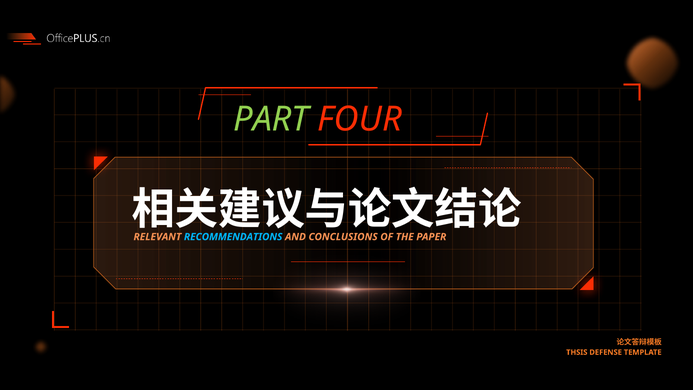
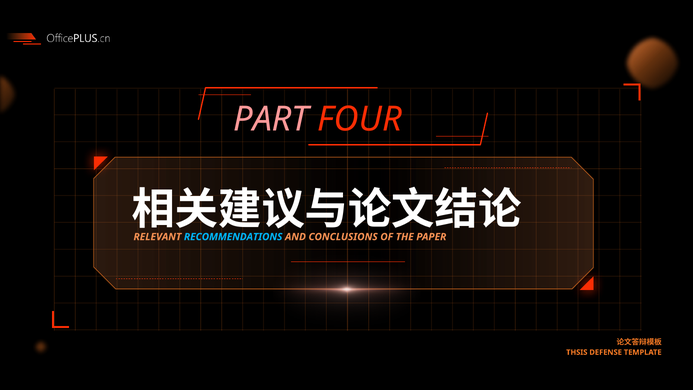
PART colour: light green -> pink (271, 119)
